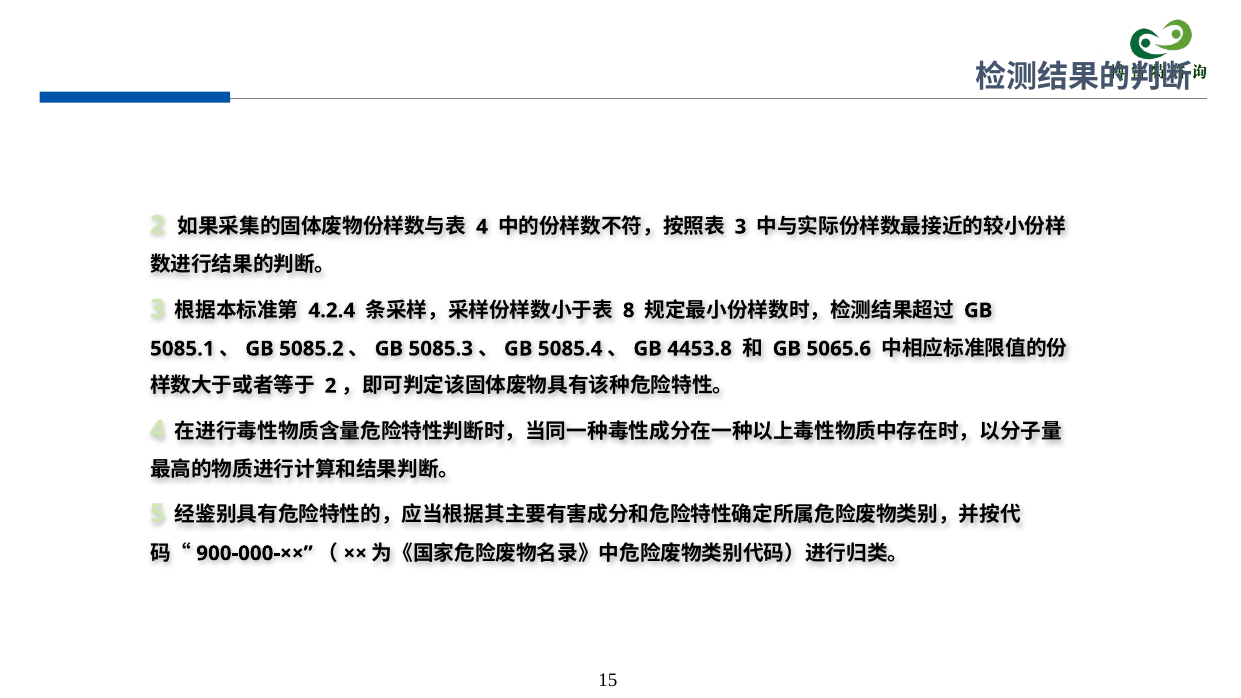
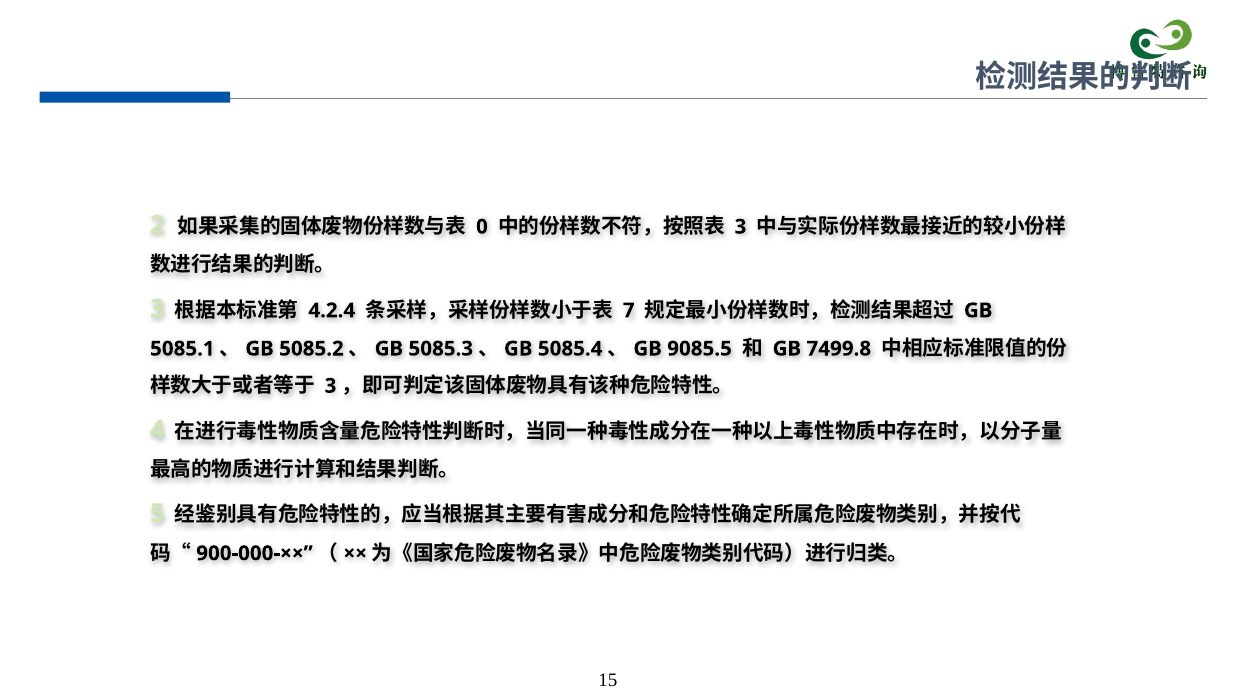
4: 4 -> 0 (482, 227)
8: 8 -> 7 (629, 311)
4453.8: 4453.8 -> 9085.5 (700, 349)
5065.6: 5065.6 -> 7499.8 (839, 349)
2: 2 -> 3 (331, 386)
